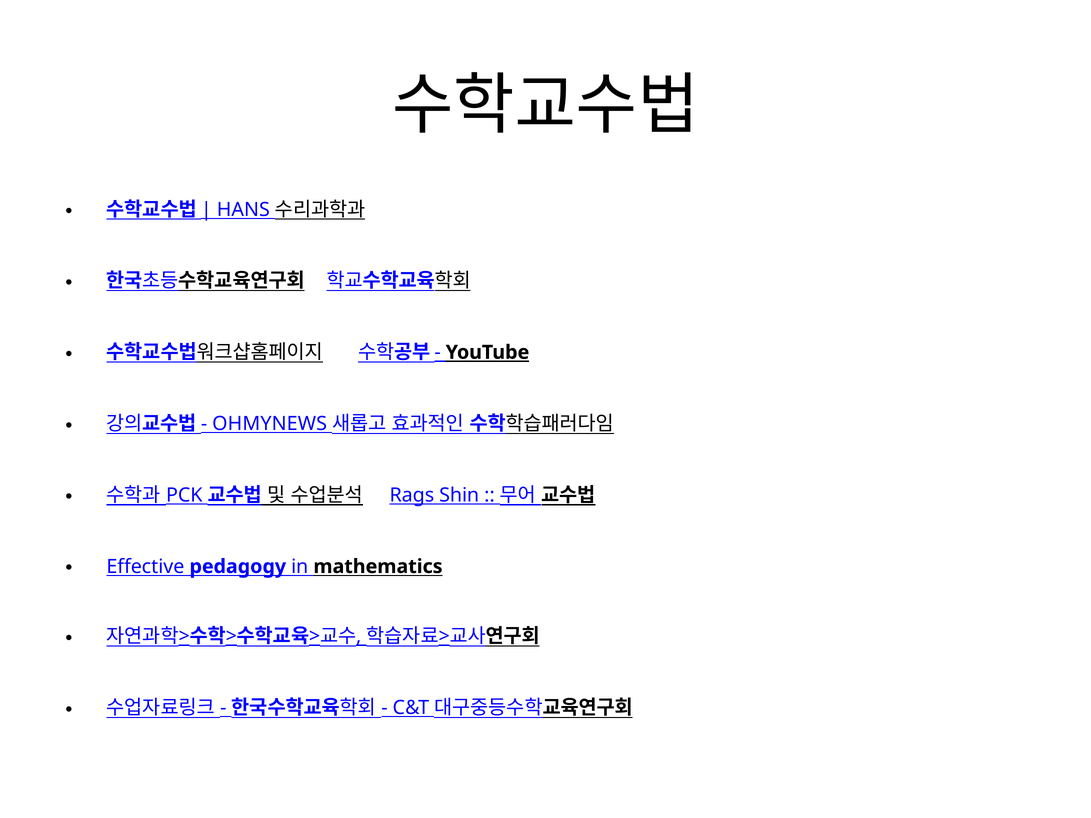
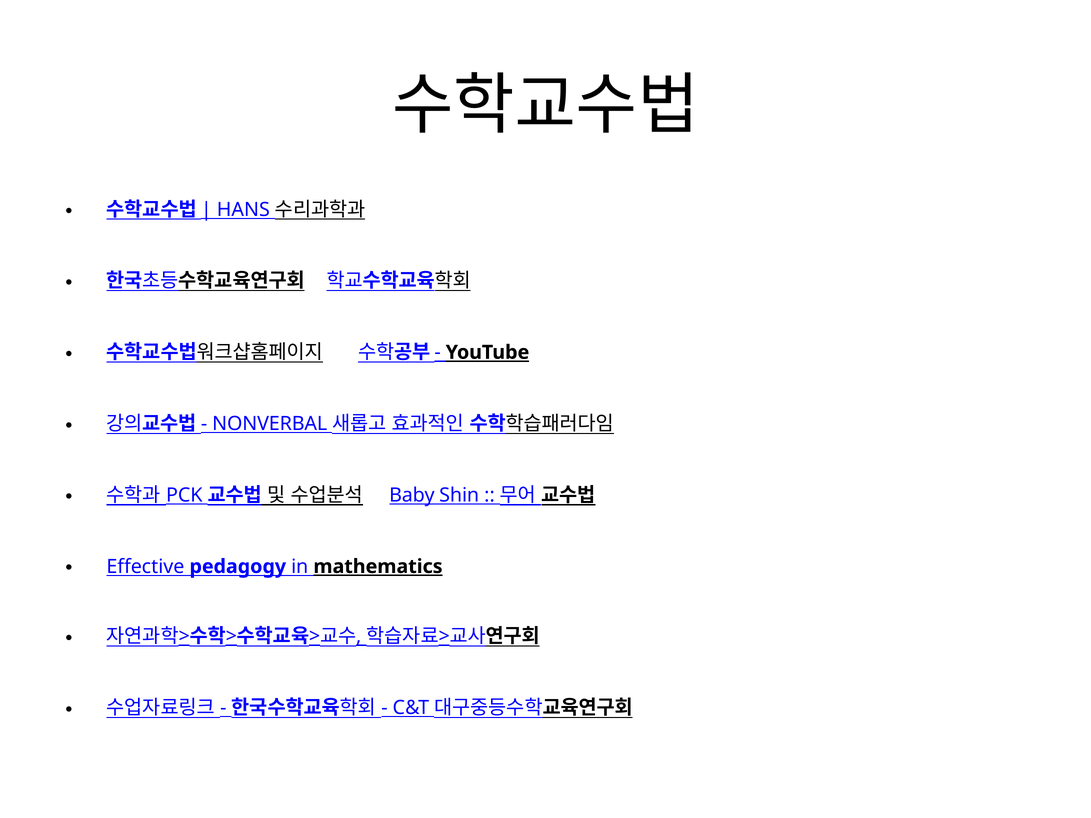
OHMYNEWS: OHMYNEWS -> NONVERBAL (270, 424)
Rags: Rags -> Baby (412, 495)
mathematics underline: none -> present (378, 567)
